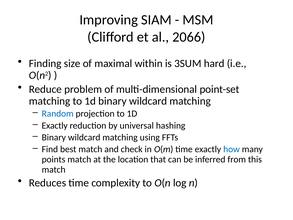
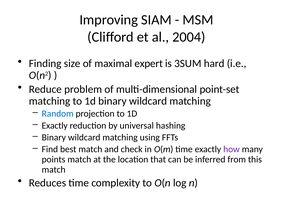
2066: 2066 -> 2004 (189, 37)
within: within -> expert (149, 63)
how colour: blue -> purple (232, 149)
